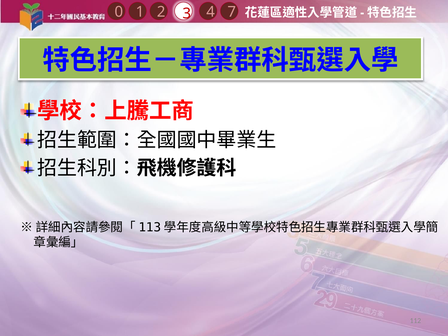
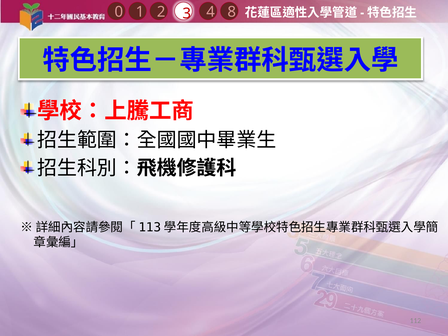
7: 7 -> 8 (232, 12)
